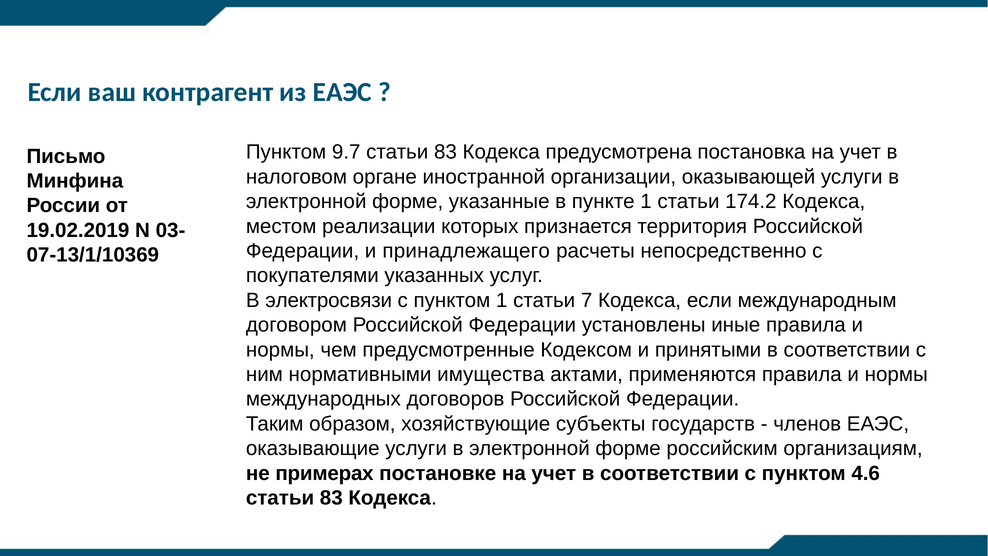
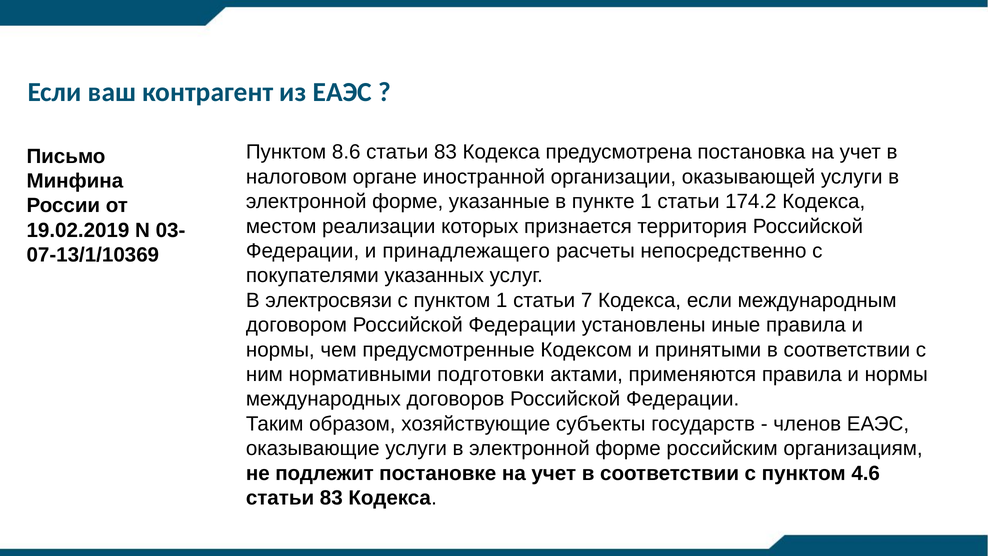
9.7: 9.7 -> 8.6 (346, 152)
имущества: имущества -> подготовки (491, 374)
примерах: примерах -> подлежит (325, 473)
